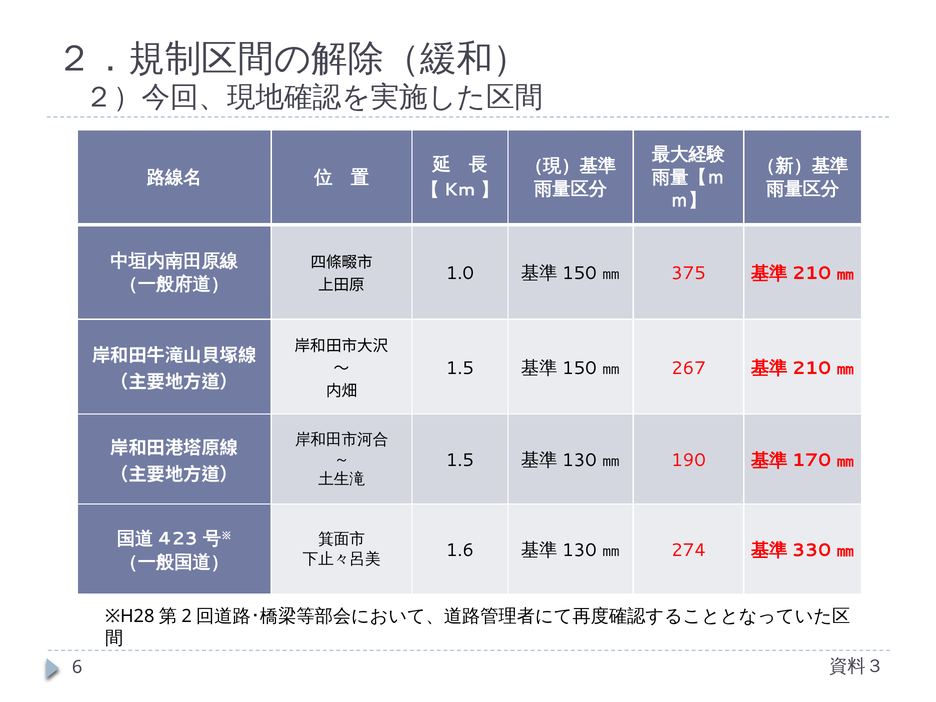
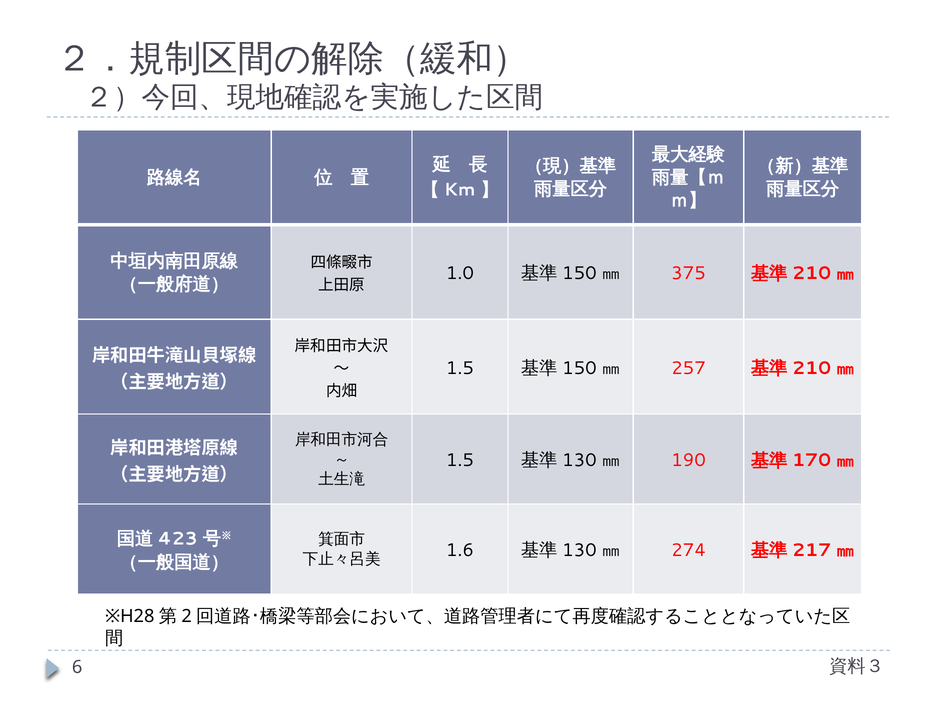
267: 267 -> 257 (688, 368)
330: 330 -> 217 (812, 550)
